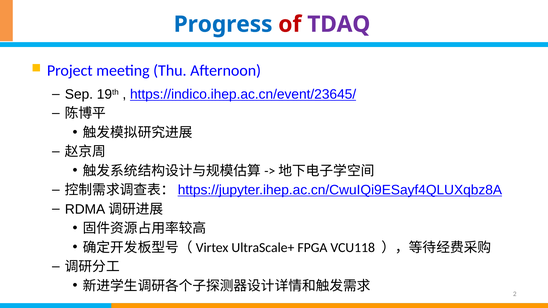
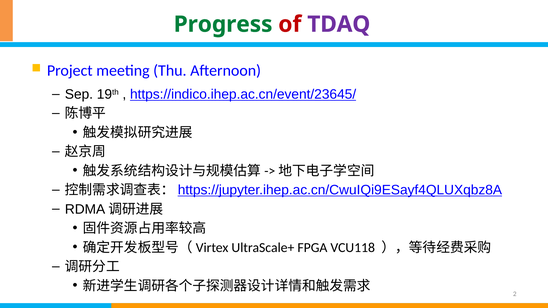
Progress colour: blue -> green (223, 24)
